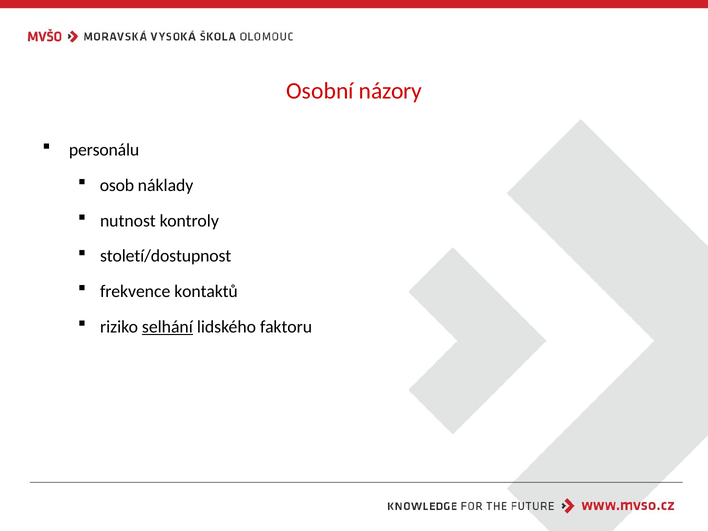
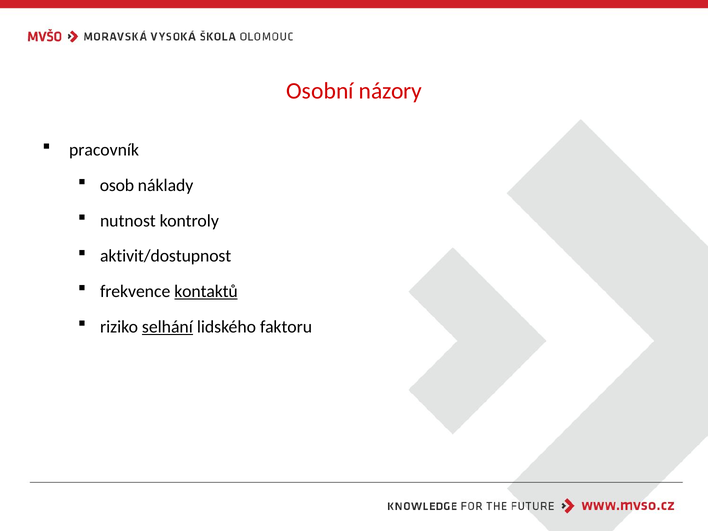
personálu: personálu -> pracovník (104, 150)
století/dostupnost: století/dostupnost -> aktivit/dostupnost (166, 256)
kontaktů underline: none -> present (206, 292)
